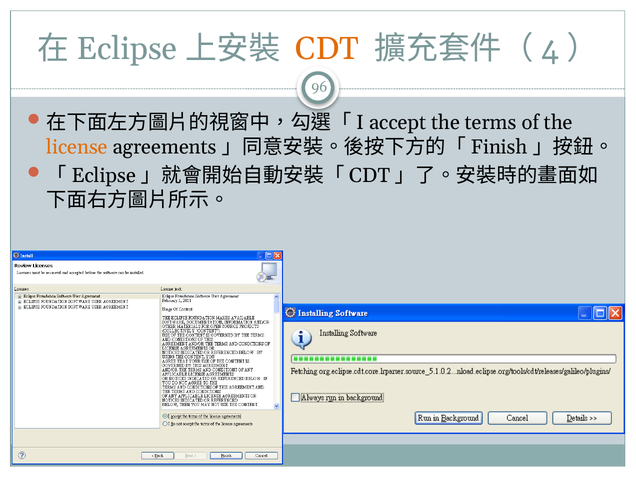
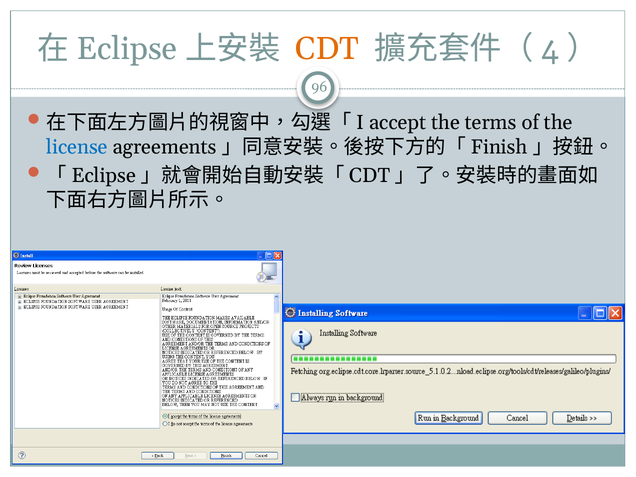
license colour: orange -> blue (77, 147)
